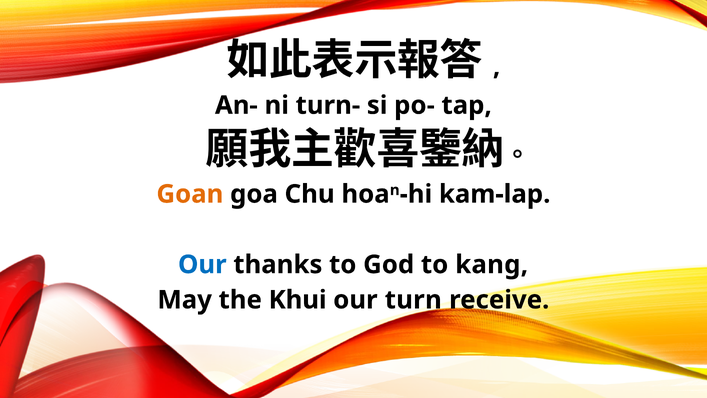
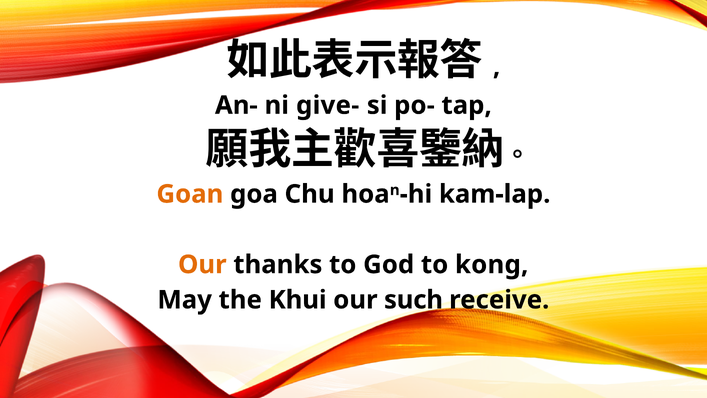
turn-: turn- -> give- (328, 105)
Our colour: blue -> orange (202, 264)
kang: kang -> kong (492, 264)
turn: turn -> such (414, 300)
